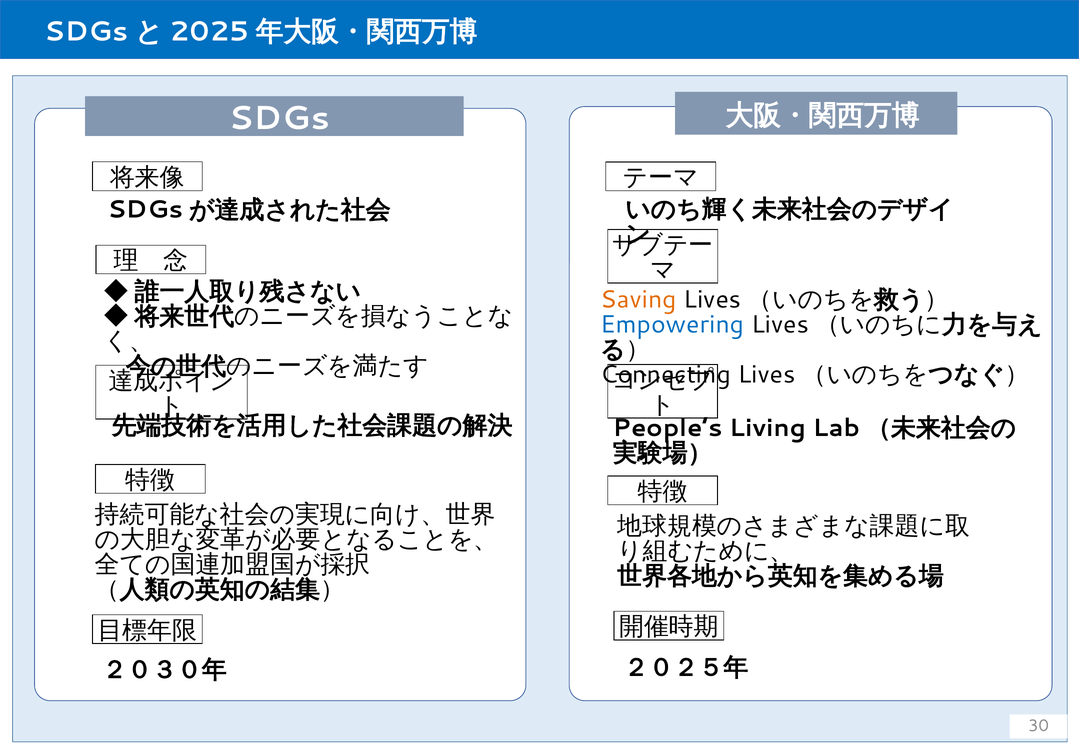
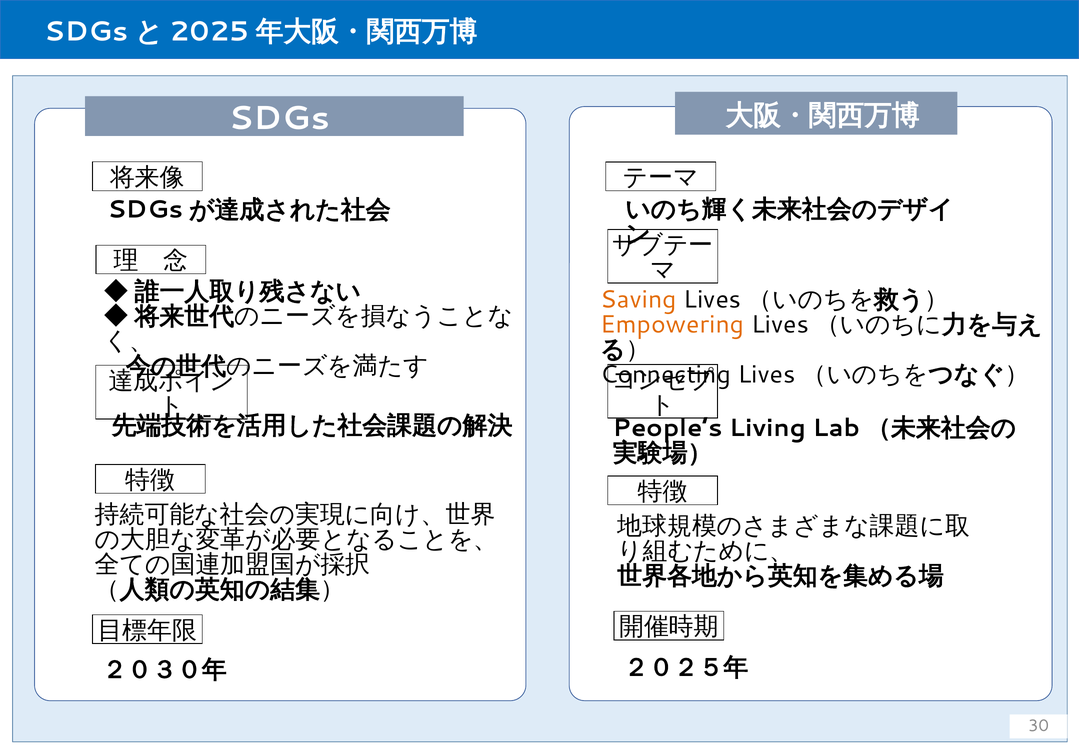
Empowering colour: blue -> orange (672, 324)
